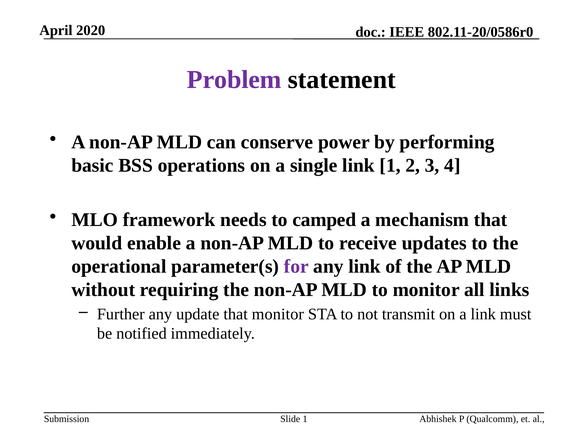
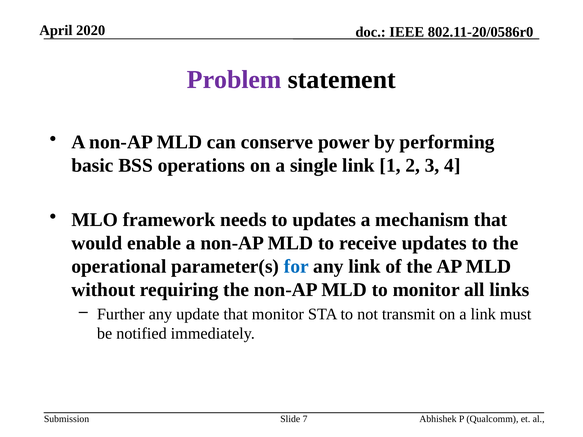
to camped: camped -> updates (324, 220)
for colour: purple -> blue (296, 267)
Slide 1: 1 -> 7 (305, 419)
